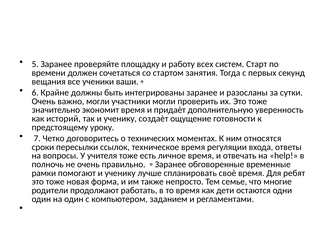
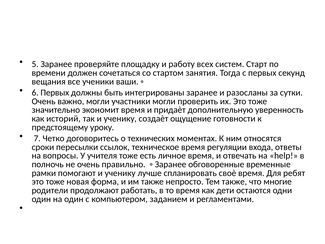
6 Крайне: Крайне -> Первых (55, 93)
Тем семье: семье -> также (234, 182)
